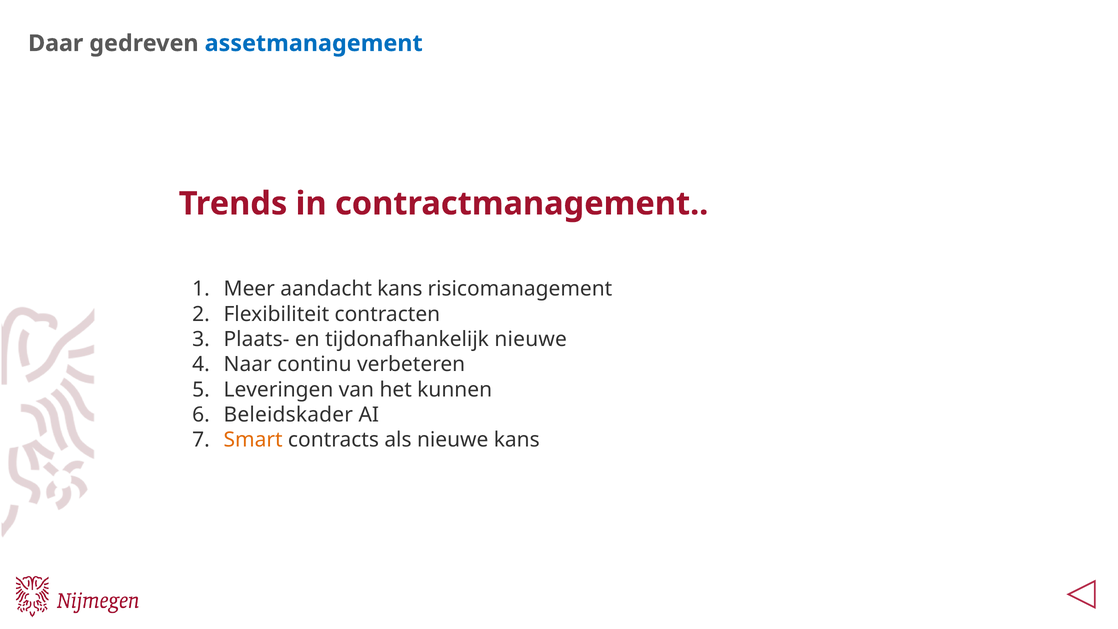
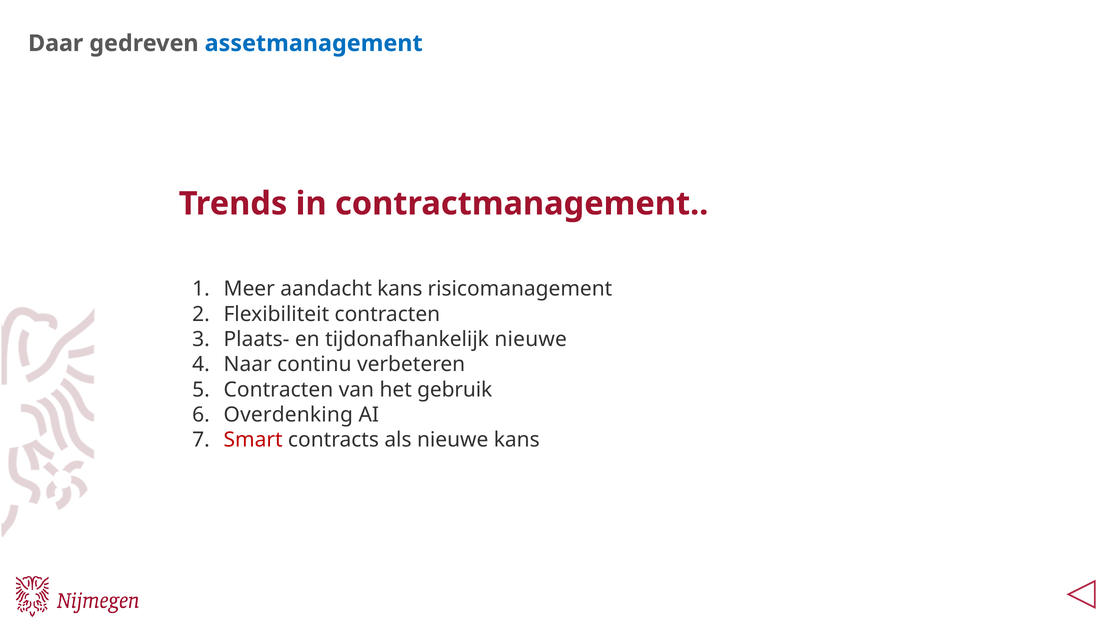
Leveringen: Leveringen -> Contracten (278, 390)
kunnen: kunnen -> gebruik (455, 390)
Beleidskader: Beleidskader -> Overdenking (288, 415)
Smart colour: orange -> red (253, 440)
